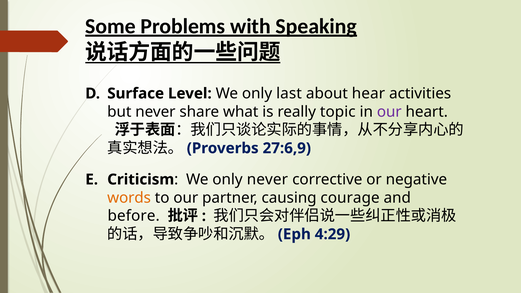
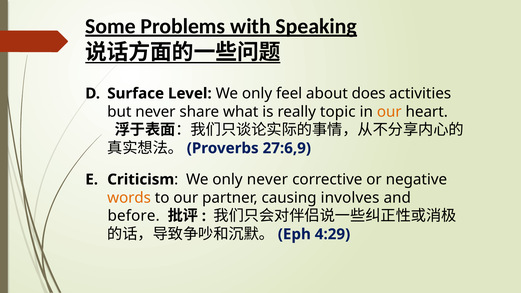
last: last -> feel (289, 94)
hear: hear -> does (369, 94)
our colour: purple -> orange (389, 112)
courage: courage -> involves (350, 198)
